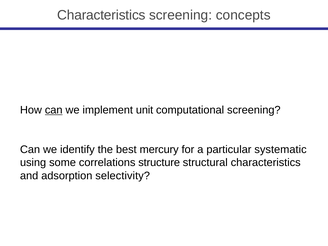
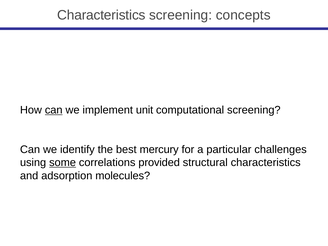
systematic: systematic -> challenges (281, 149)
some underline: none -> present (63, 163)
structure: structure -> provided (159, 163)
selectivity: selectivity -> molecules (123, 176)
